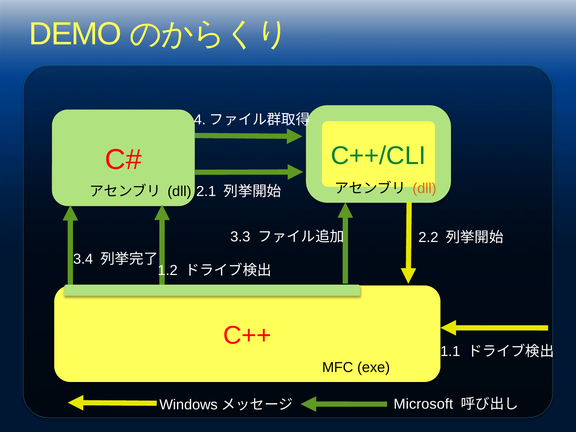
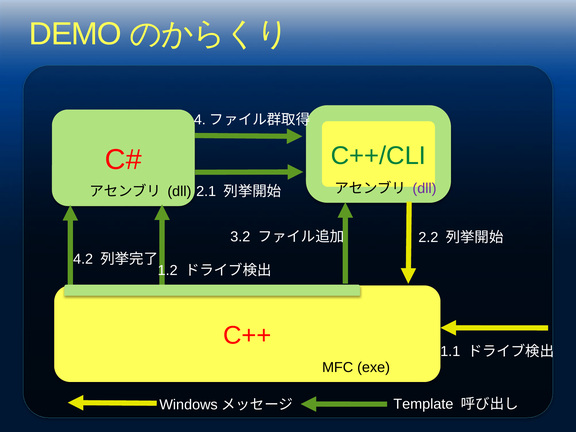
dll colour: orange -> purple (424, 188)
3.3: 3.3 -> 3.2 (240, 237)
3.4: 3.4 -> 4.2 (83, 259)
Microsoft: Microsoft -> Template (423, 404)
